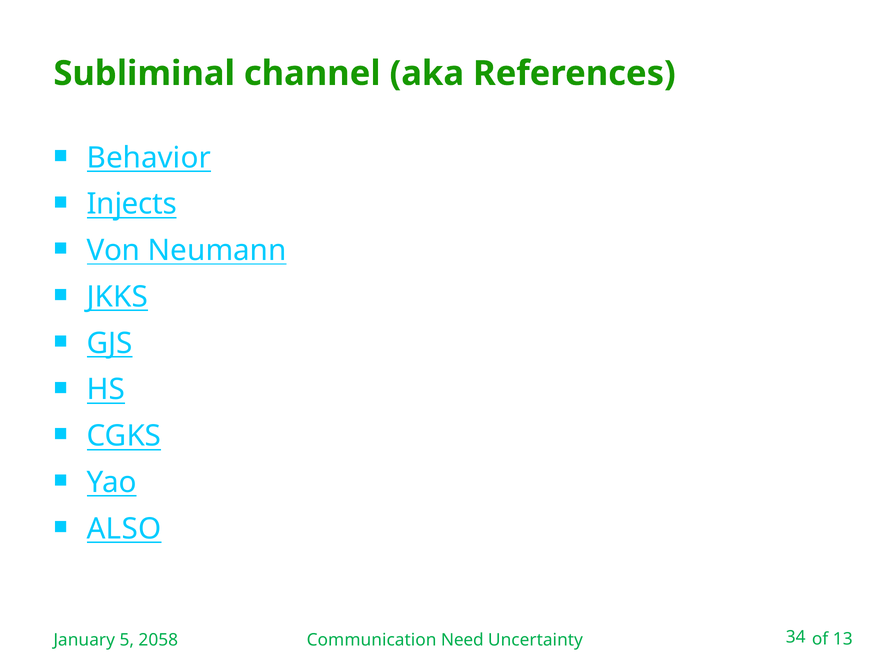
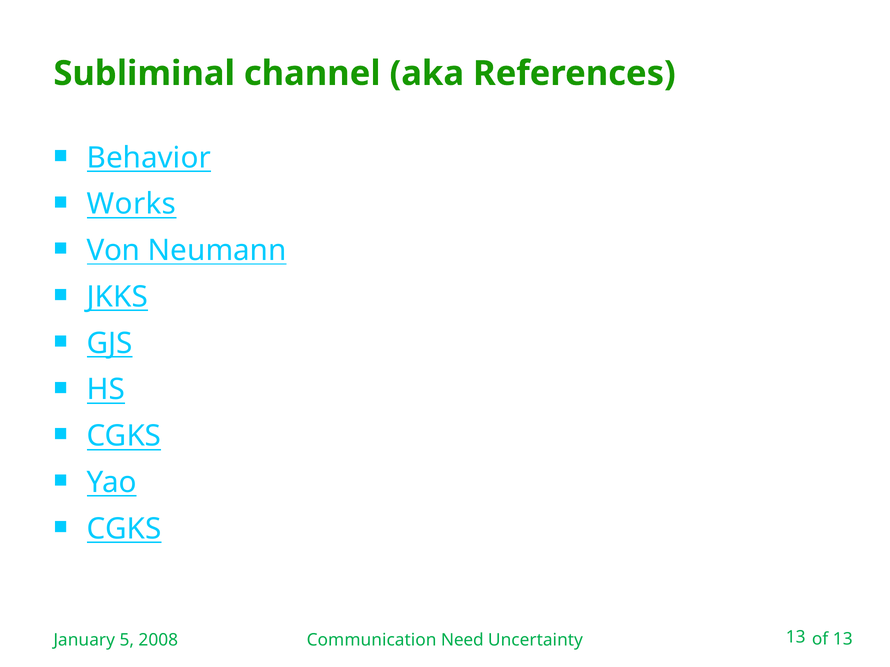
Injects: Injects -> Works (132, 204)
ALSO: ALSO -> CGKS (124, 529)
2058: 2058 -> 2008 (158, 641)
Uncertainty 34: 34 -> 13 (796, 638)
